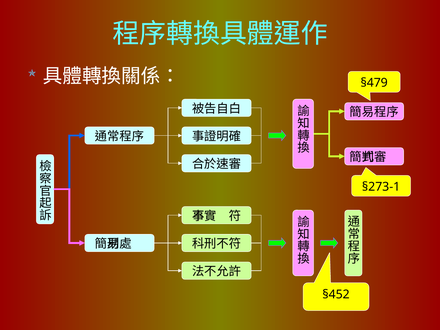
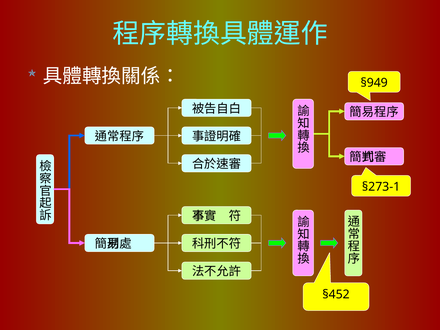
§479: §479 -> §949 (374, 83)
